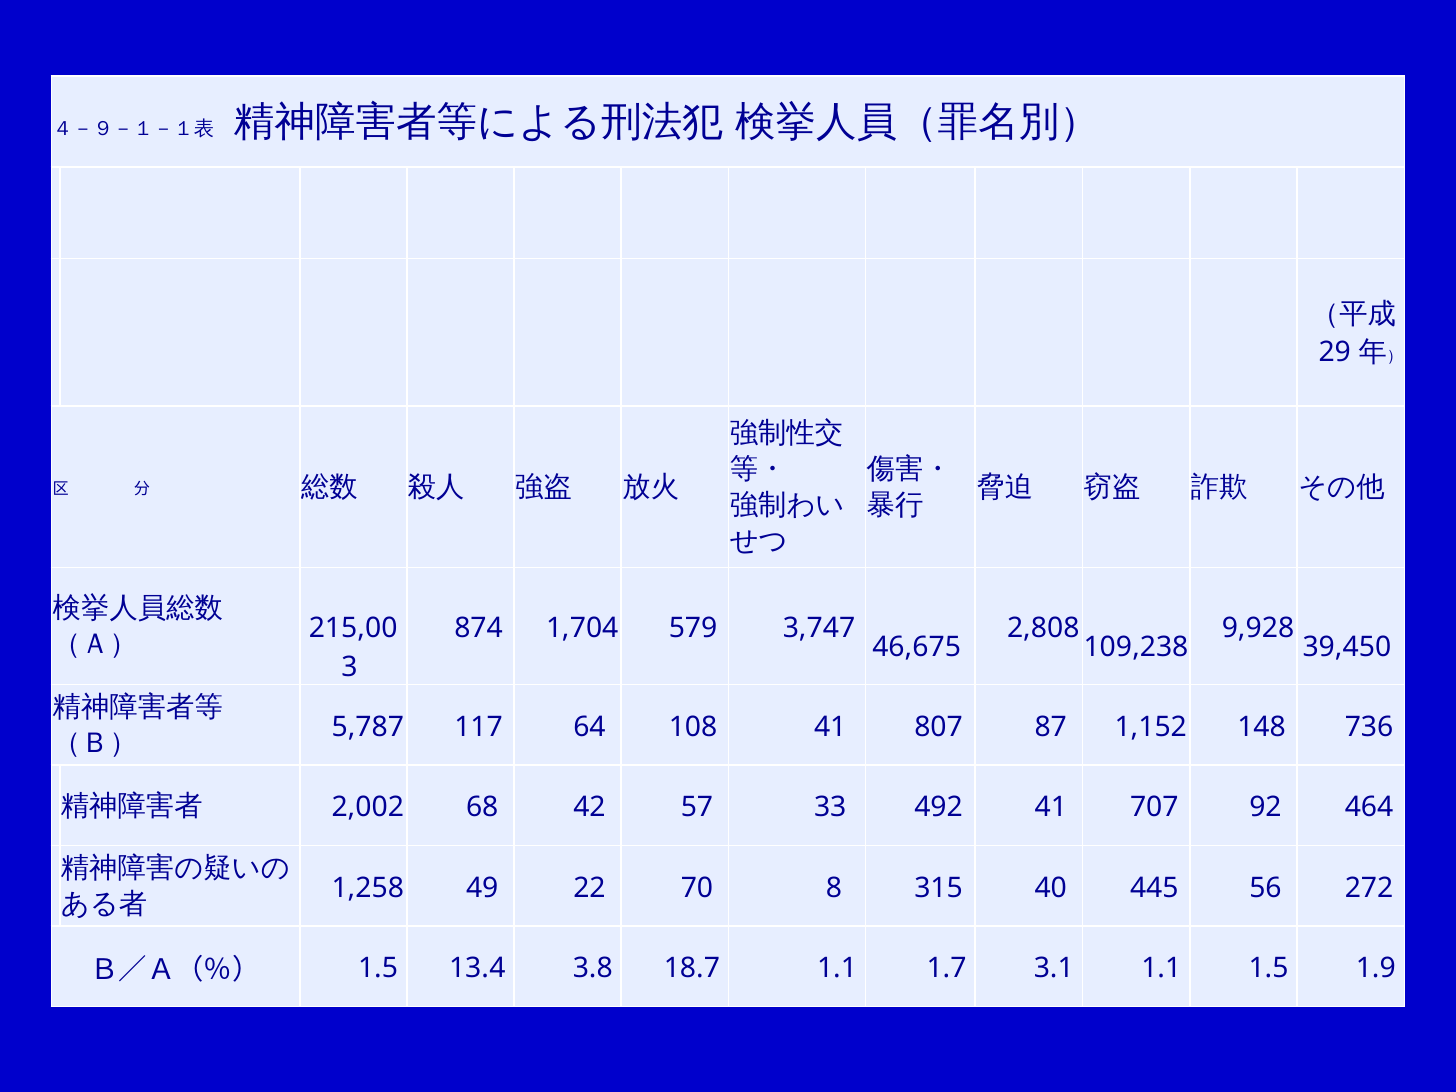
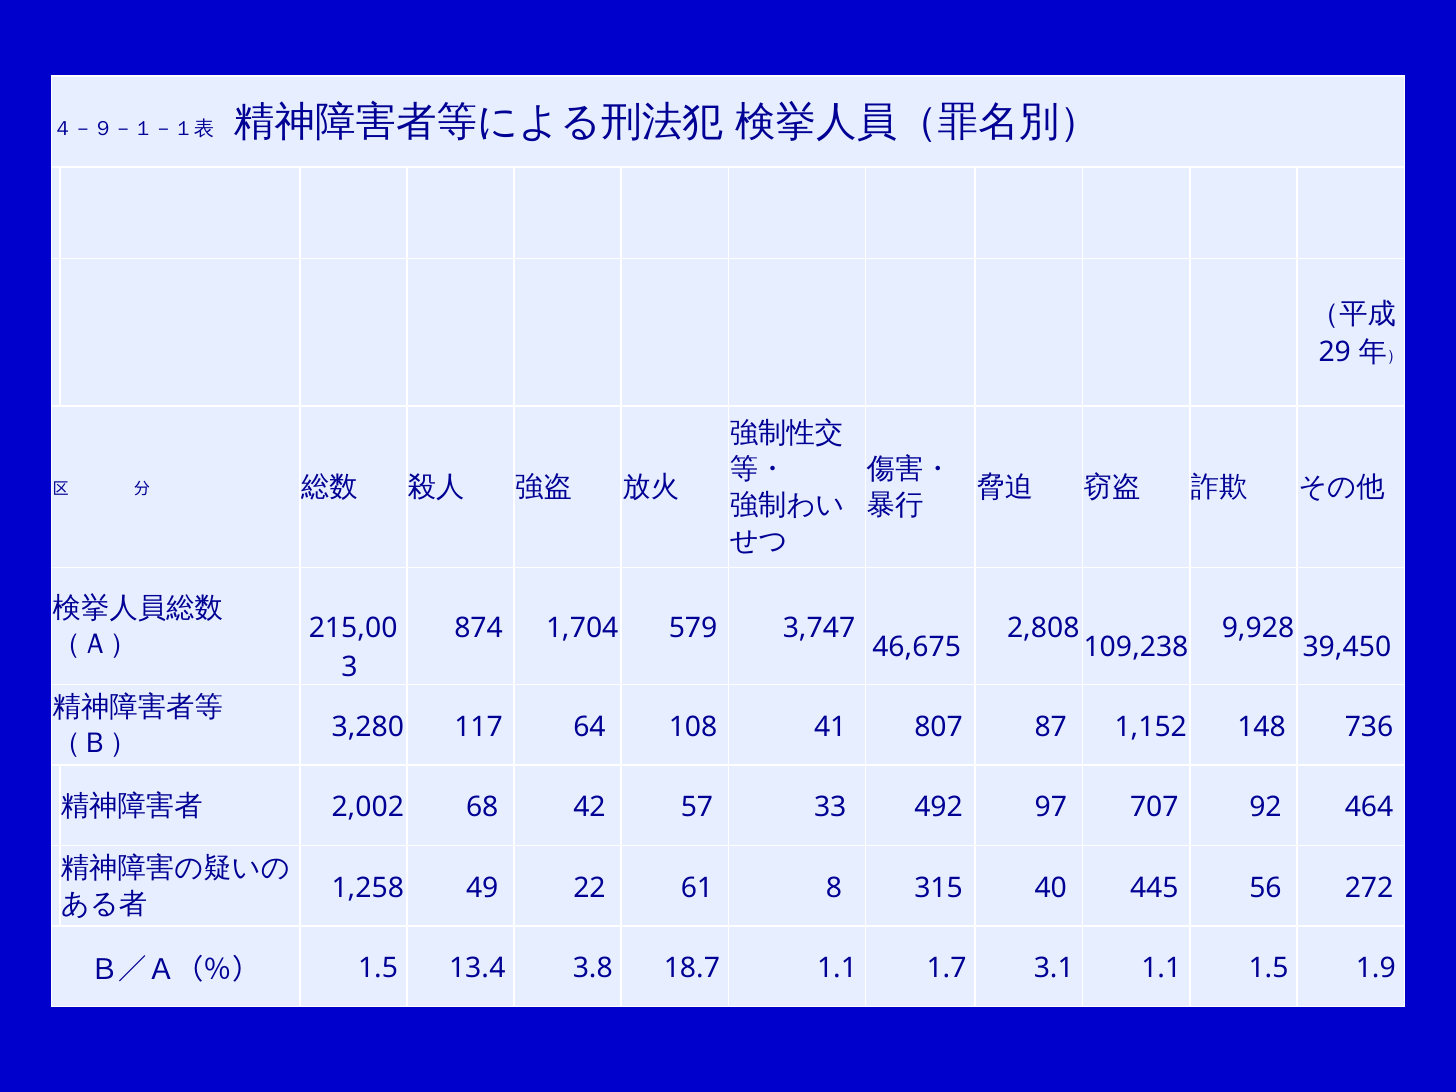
5,787: 5,787 -> 3,280 (368, 727)
492 41: 41 -> 97 (1051, 807)
70: 70 -> 61 (697, 888)
